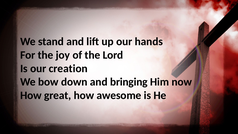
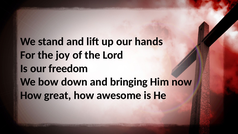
creation: creation -> freedom (68, 68)
